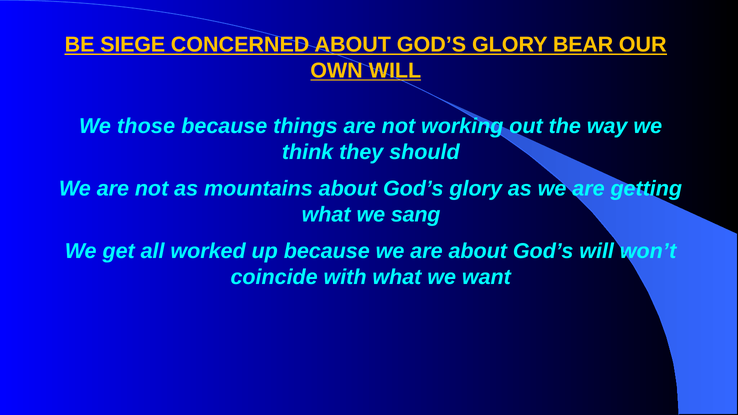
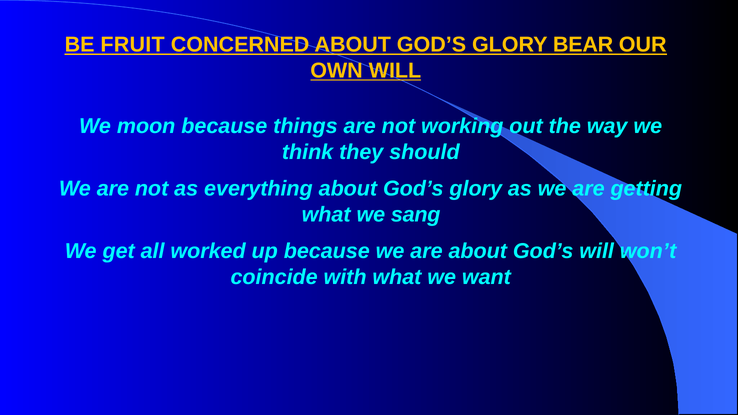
SIEGE: SIEGE -> FRUIT (133, 45)
those: those -> moon (146, 126)
mountains: mountains -> everything (258, 189)
